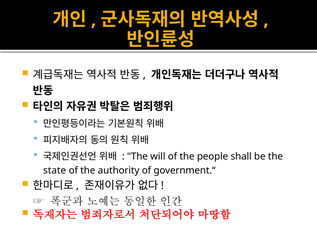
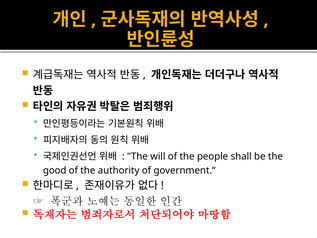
state: state -> good (55, 170)
